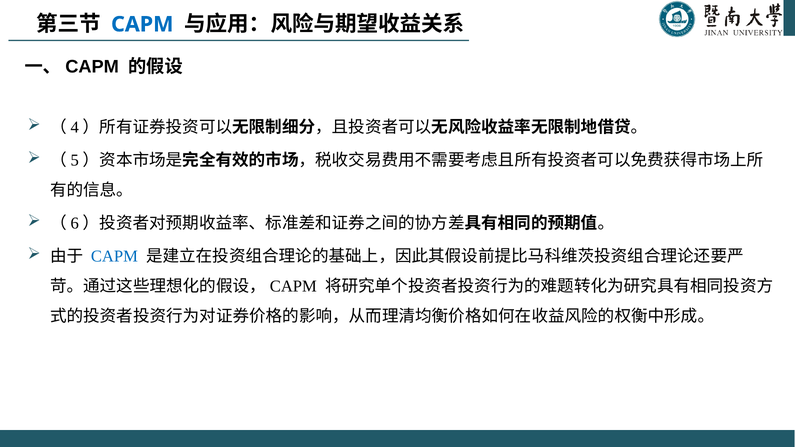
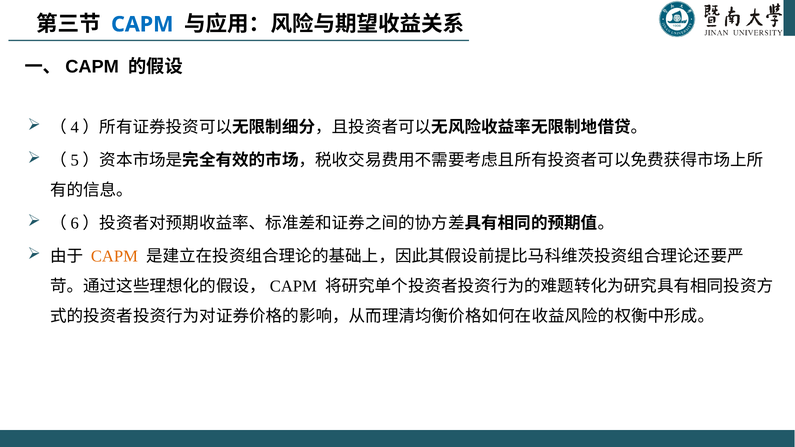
CAPM colour: blue -> orange (114, 257)
